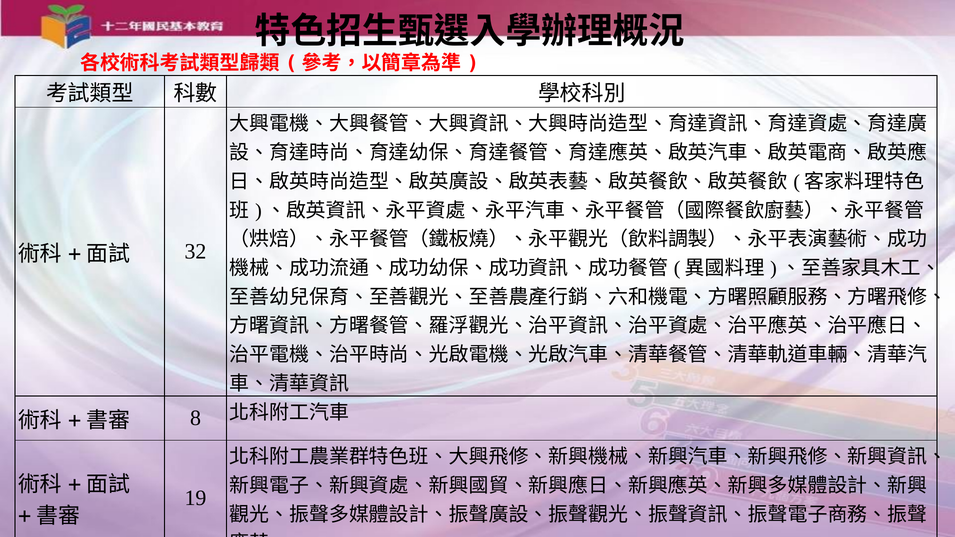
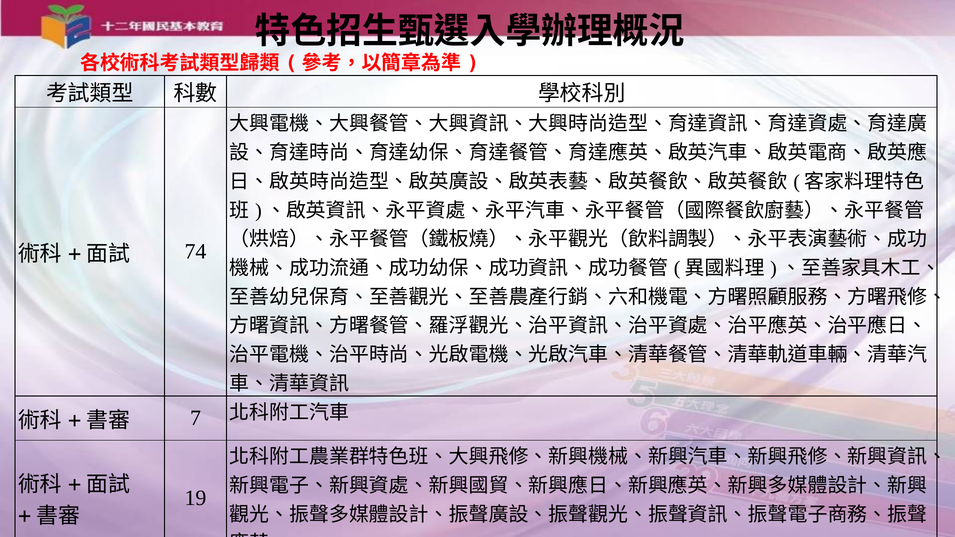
32: 32 -> 74 (195, 252)
8: 8 -> 7 (196, 418)
